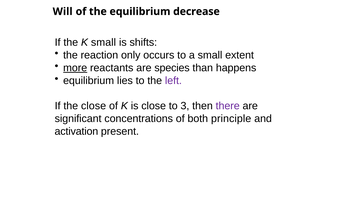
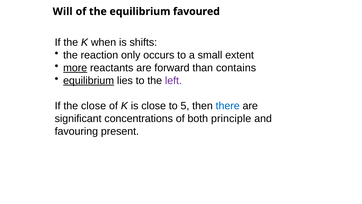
decrease: decrease -> favoured (196, 11)
K small: small -> when (104, 42)
species: species -> forward (172, 68)
happens: happens -> contains (236, 68)
equilibrium underline: none -> present (89, 80)
3: 3 -> 5 (185, 106)
there colour: purple -> blue (228, 106)
activation: activation -> favouring (76, 131)
